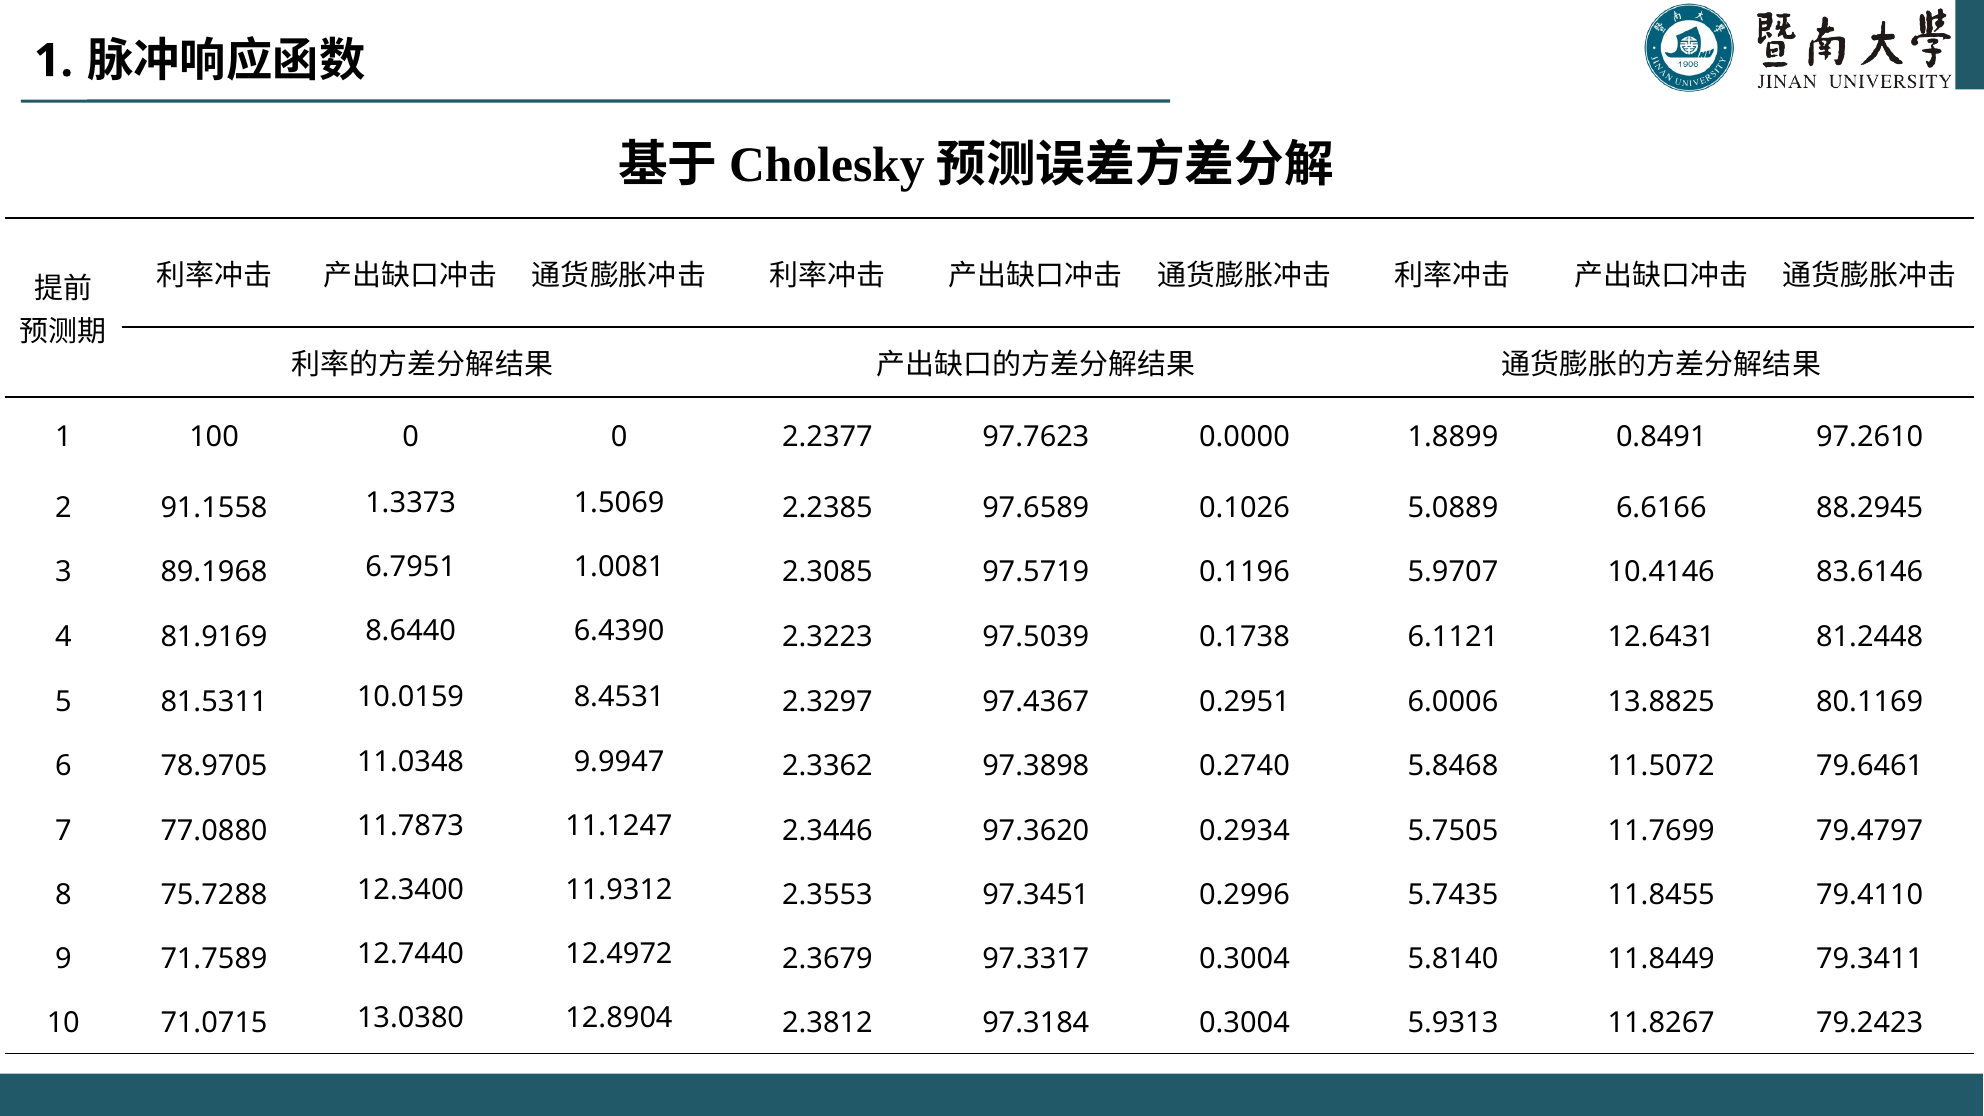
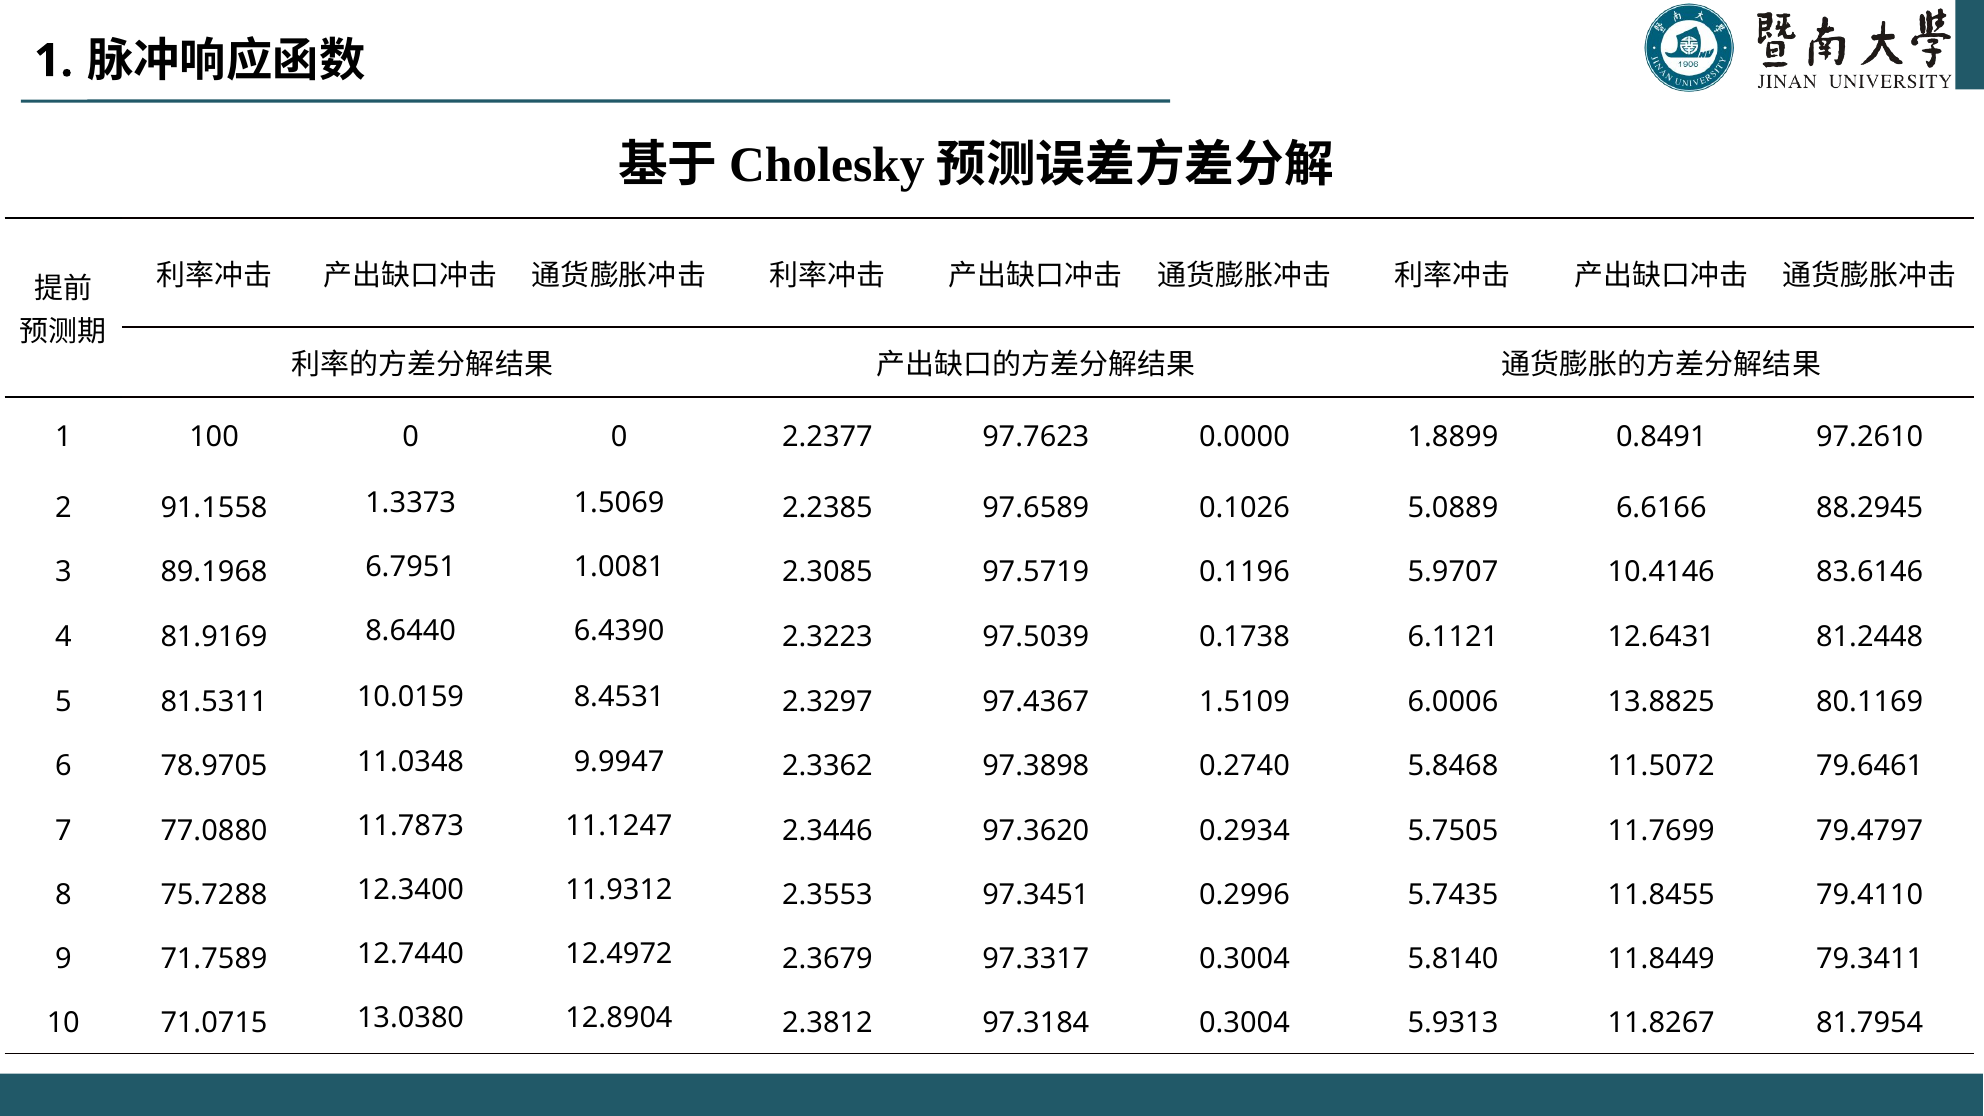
0.2951: 0.2951 -> 1.5109 (1245, 702)
79.2423: 79.2423 -> 81.7954 (1870, 1024)
